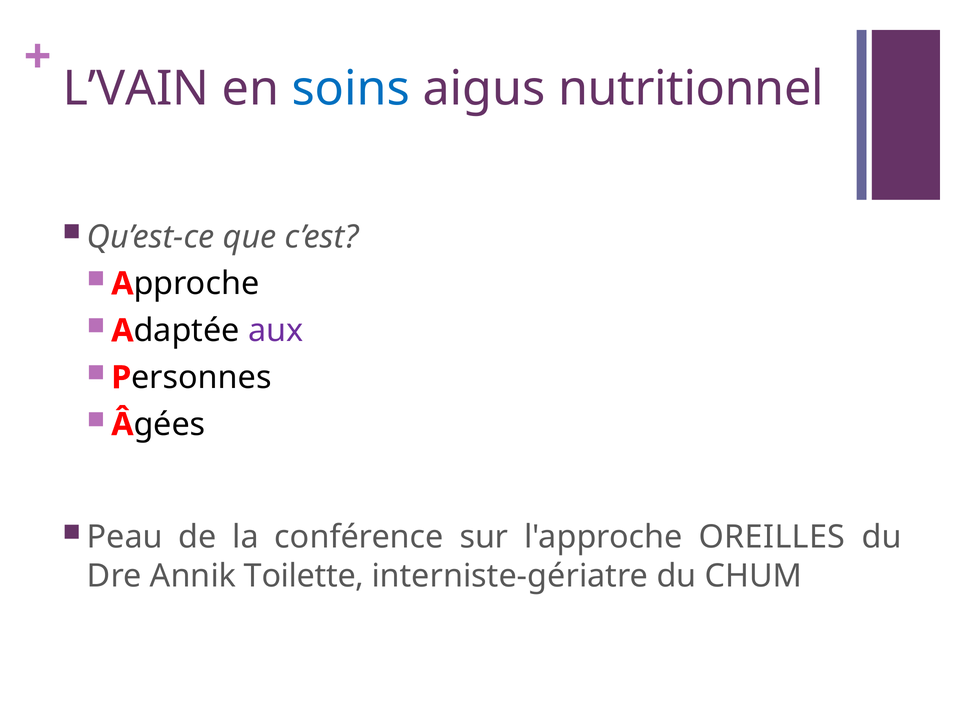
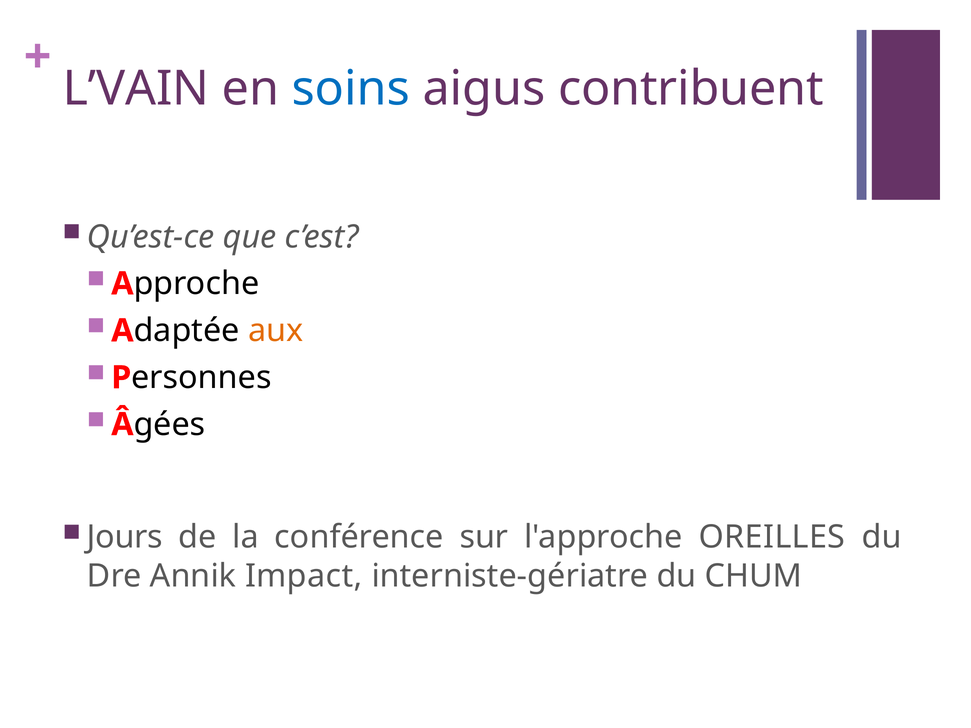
nutritionnel: nutritionnel -> contribuent (691, 89)
aux colour: purple -> orange (276, 331)
Peau: Peau -> Jours (125, 537)
Toilette: Toilette -> Impact (304, 576)
